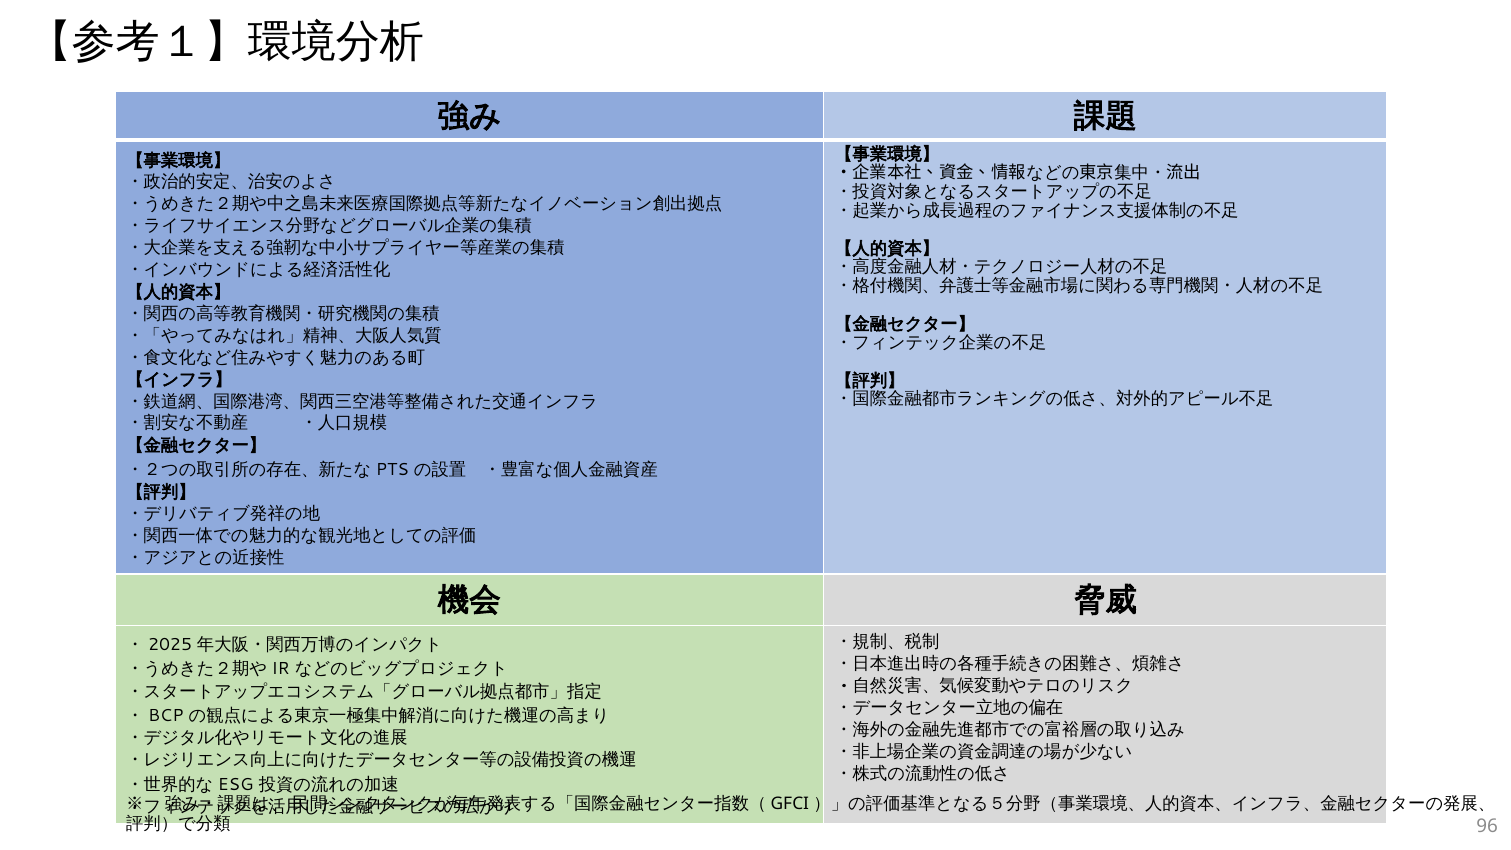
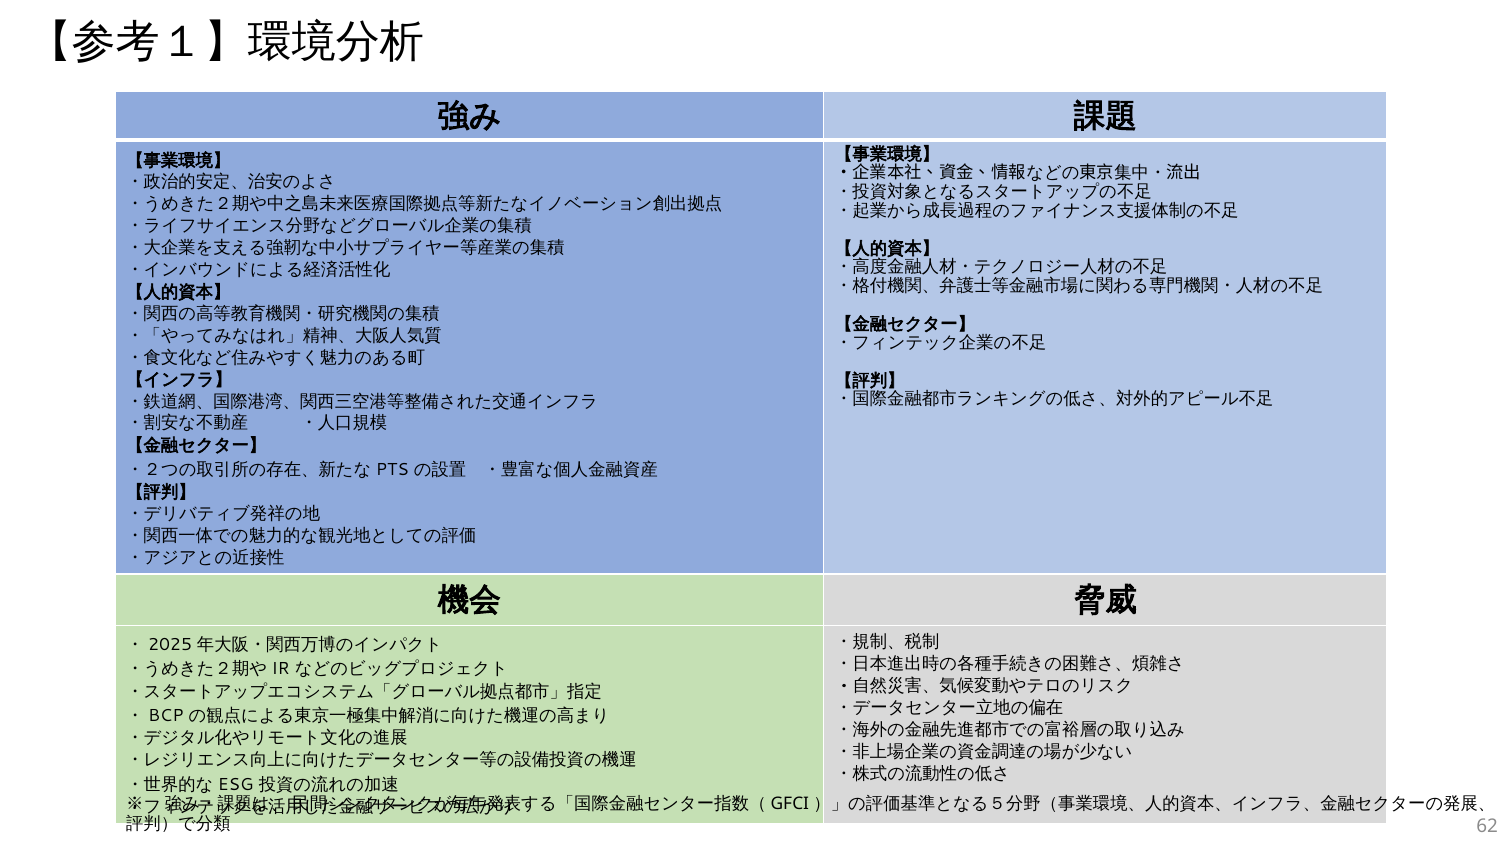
96: 96 -> 62 (1487, 827)
